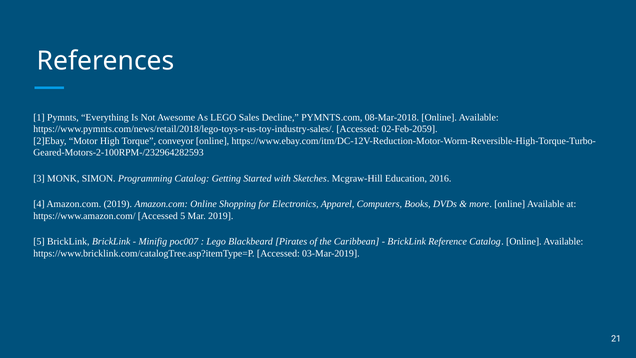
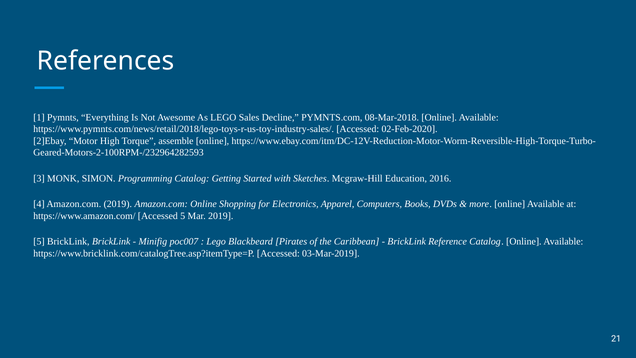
02-Feb-2059: 02-Feb-2059 -> 02-Feb-2020 (410, 129)
conveyor: conveyor -> assemble (176, 141)
